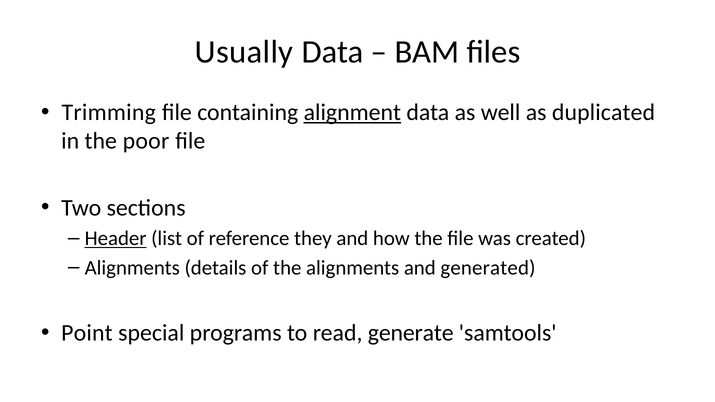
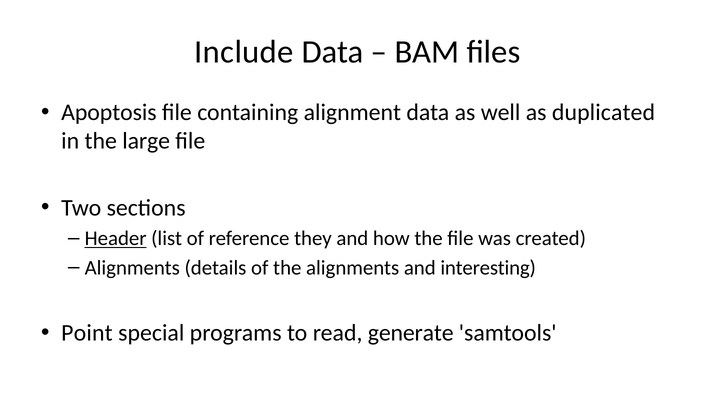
Usually: Usually -> Include (244, 52)
Trimming: Trimming -> Apoptosis (109, 112)
alignment underline: present -> none (352, 112)
poor: poor -> large (146, 141)
generated: generated -> interesting (488, 268)
